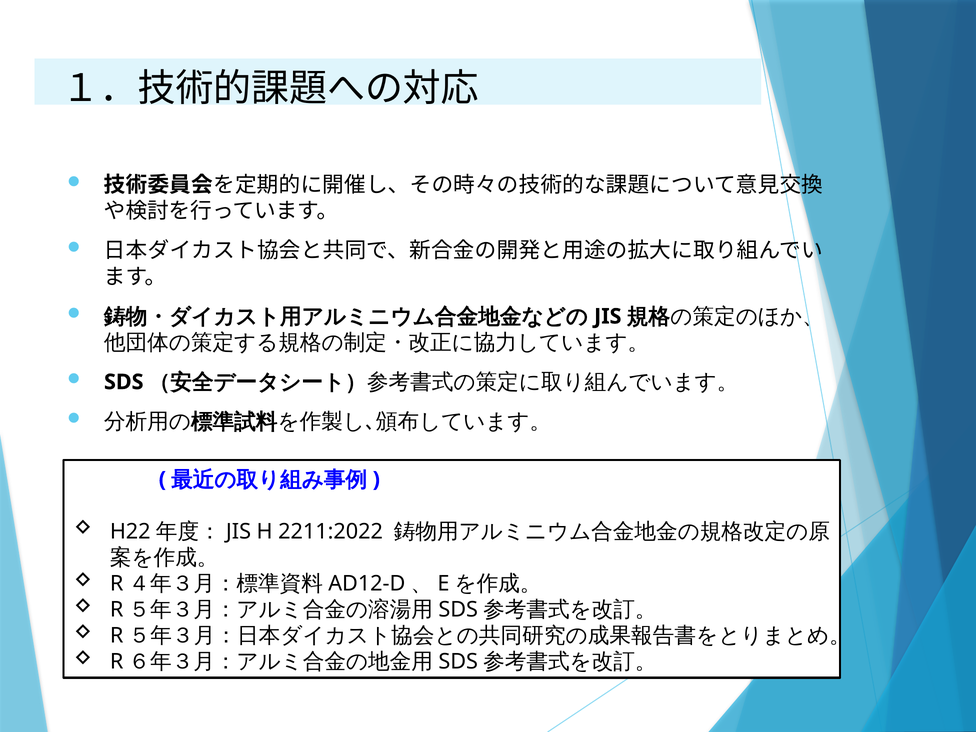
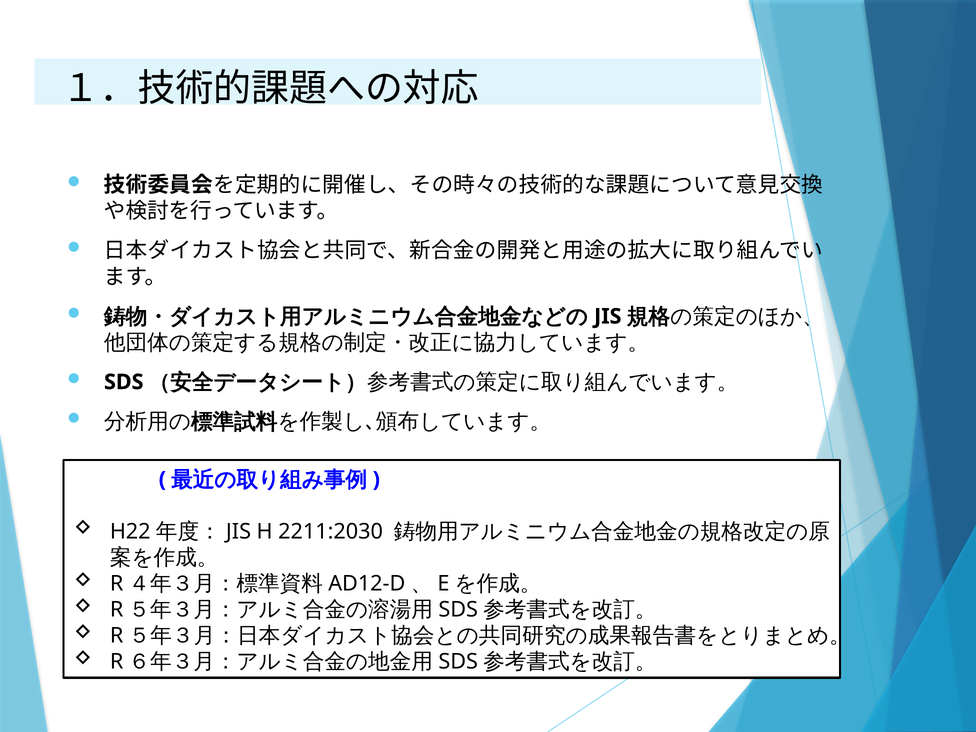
2211:2022: 2211:2022 -> 2211:2030 (331, 531)
